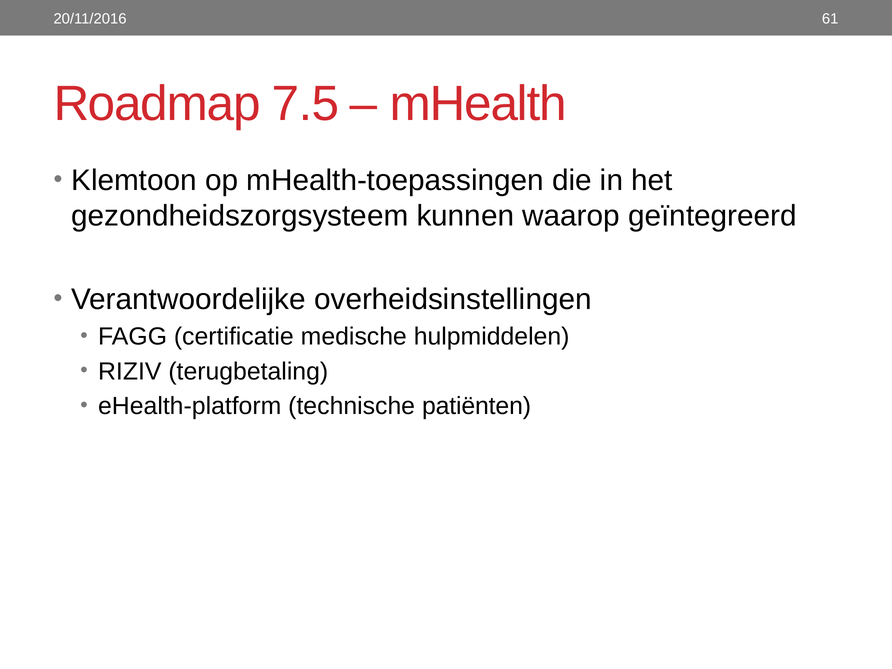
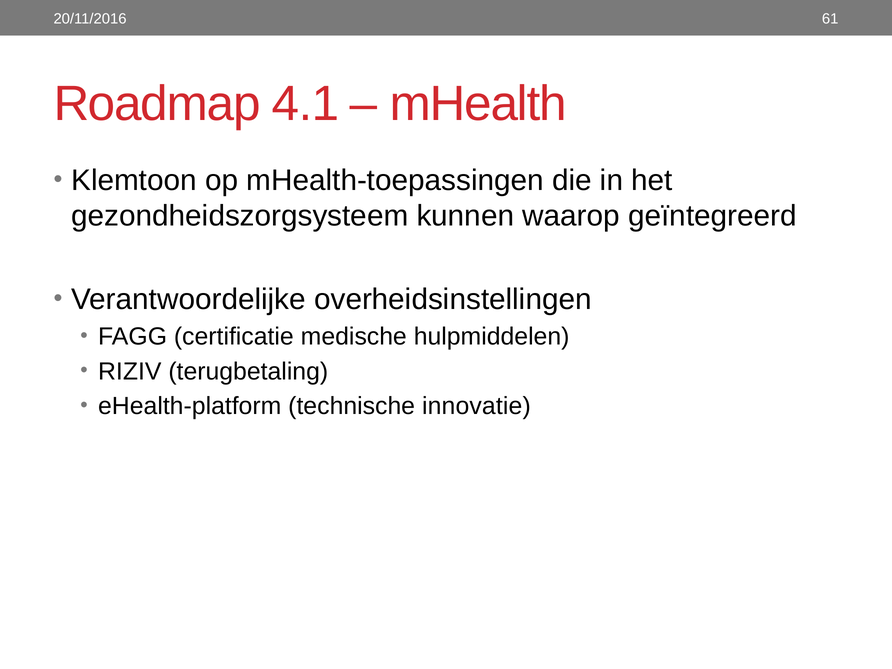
7.5: 7.5 -> 4.1 (306, 104)
patiënten: patiënten -> innovatie (476, 406)
